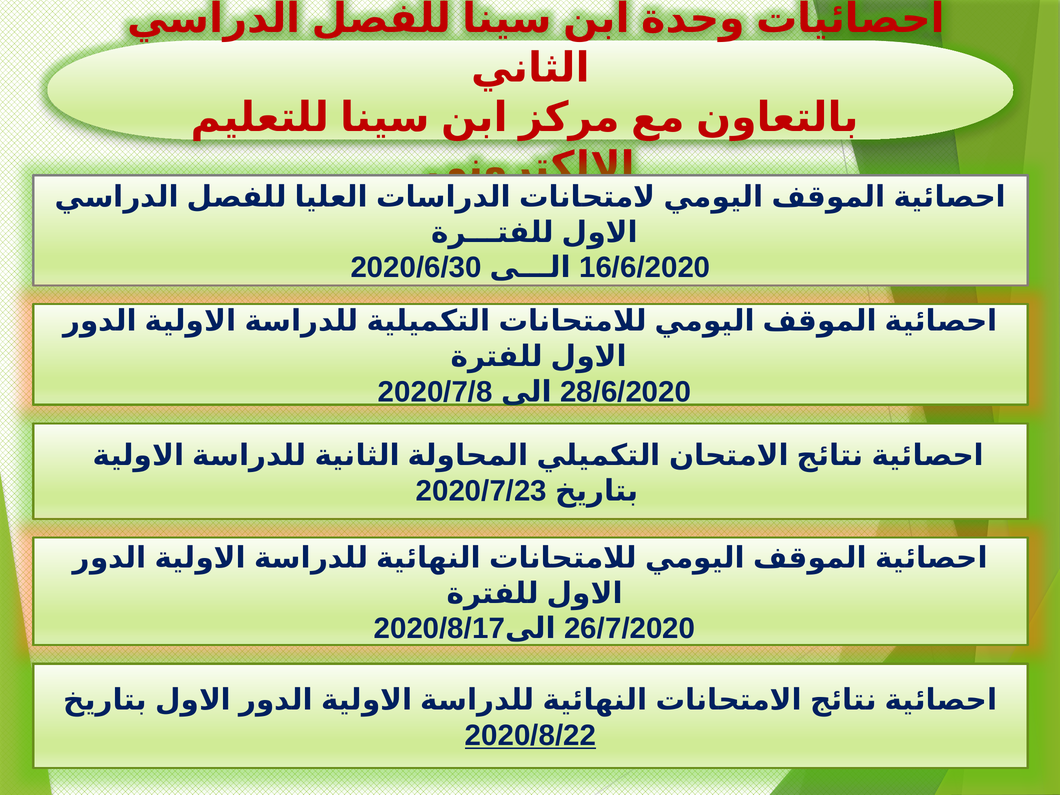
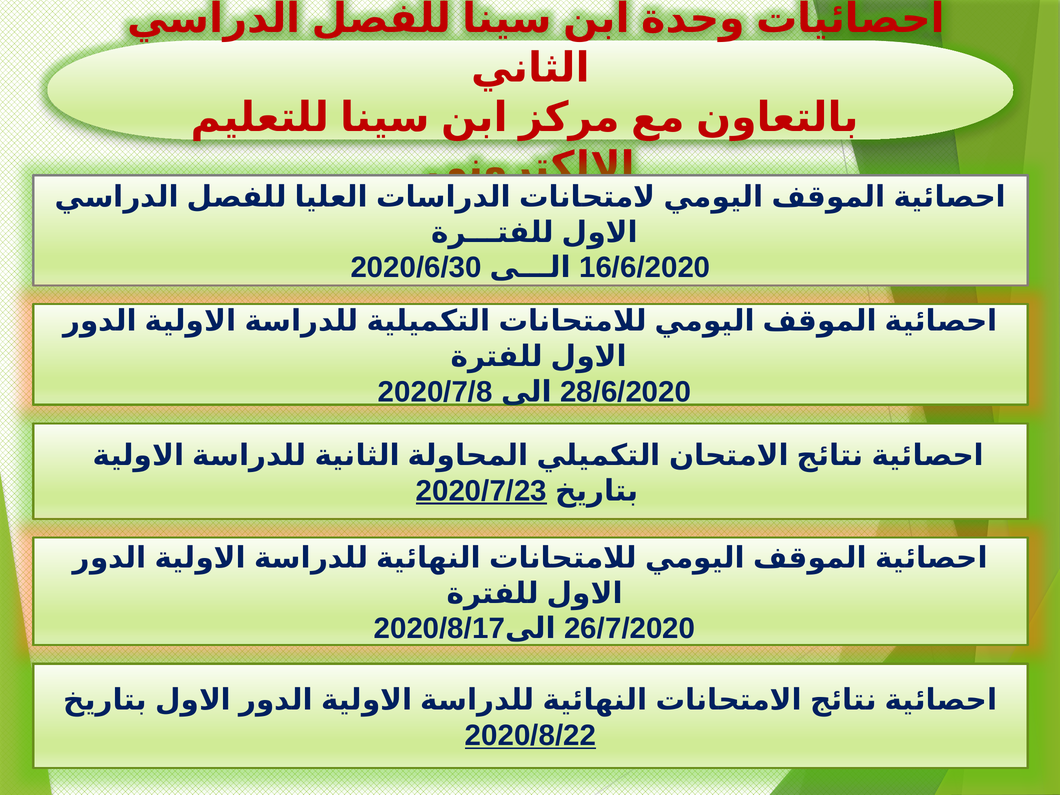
2020/7/23 underline: none -> present (481, 491)
